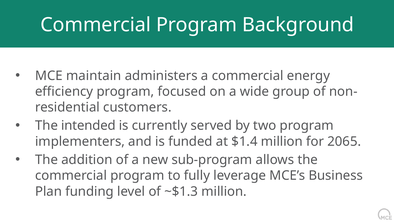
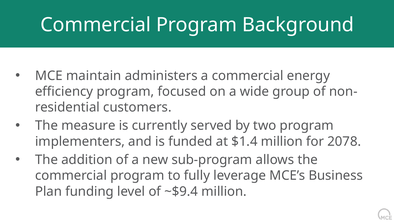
intended: intended -> measure (88, 125)
2065: 2065 -> 2078 (344, 141)
~$1.3: ~$1.3 -> ~$9.4 (181, 191)
